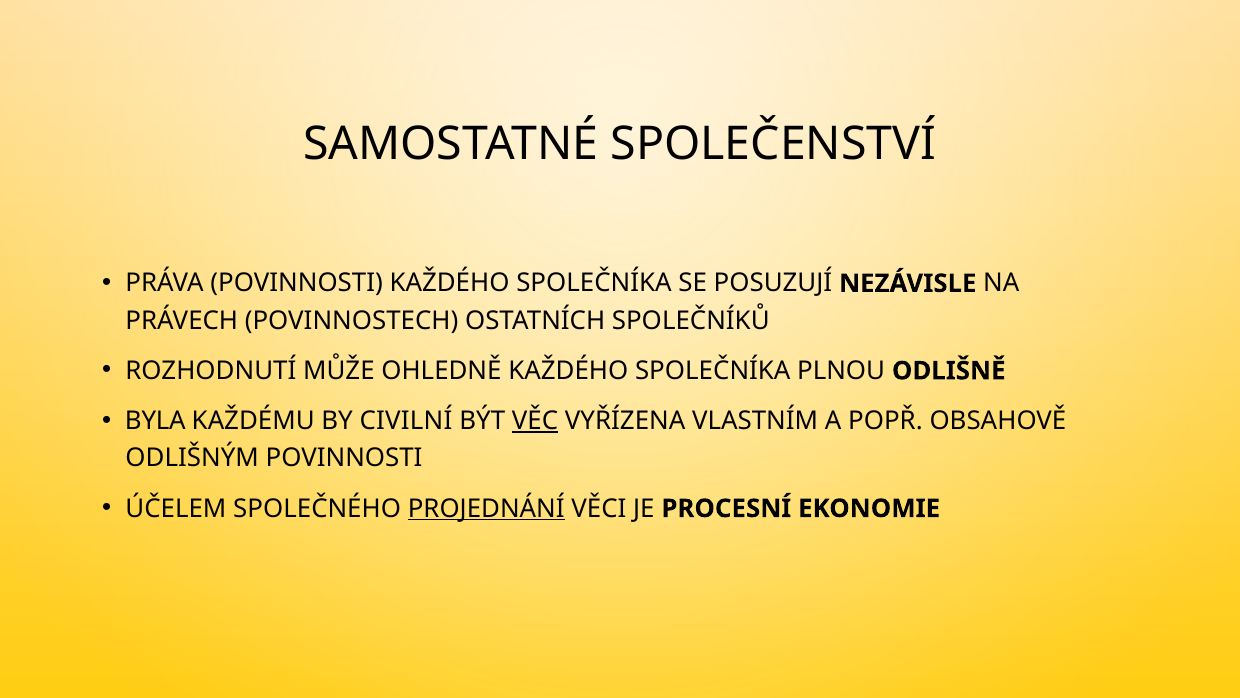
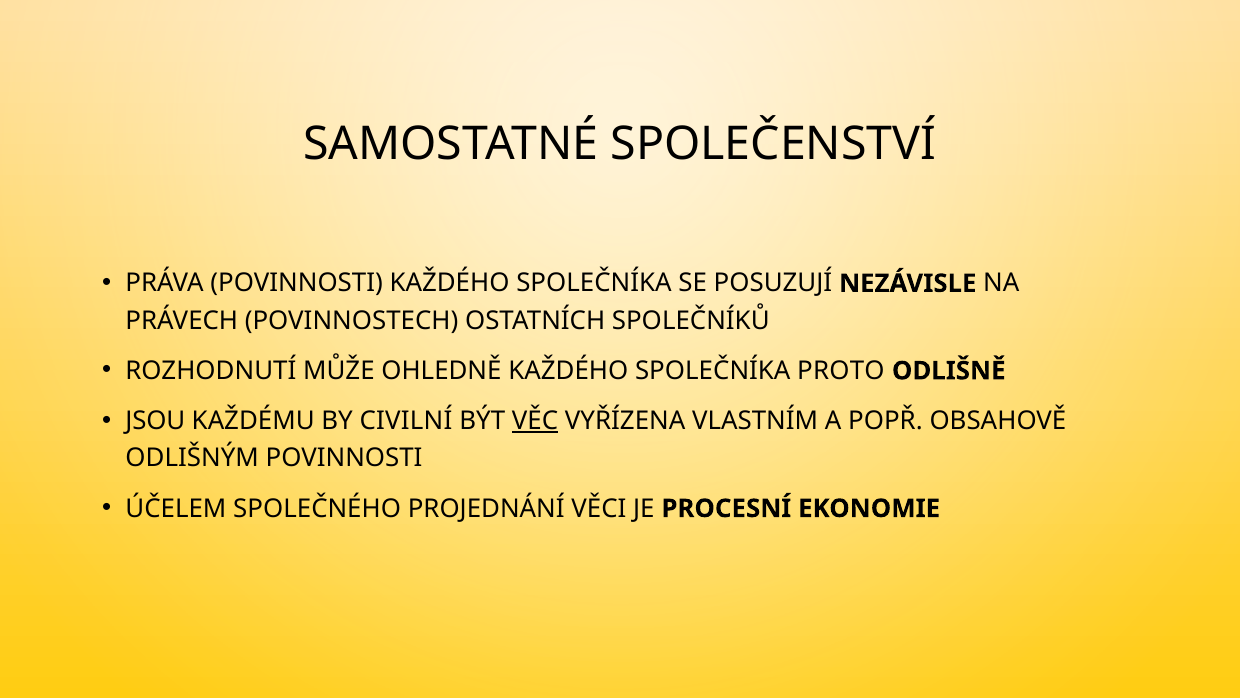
PLNOU: PLNOU -> PROTO (841, 371)
BYLA: BYLA -> JSOU (155, 421)
PROJEDNÁNÍ underline: present -> none (486, 508)
